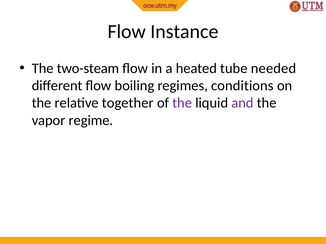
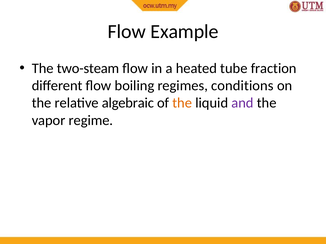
Instance: Instance -> Example (184, 32)
needed: needed -> fraction (274, 68)
together: together -> algebraic (128, 103)
the colour: purple -> orange (182, 103)
